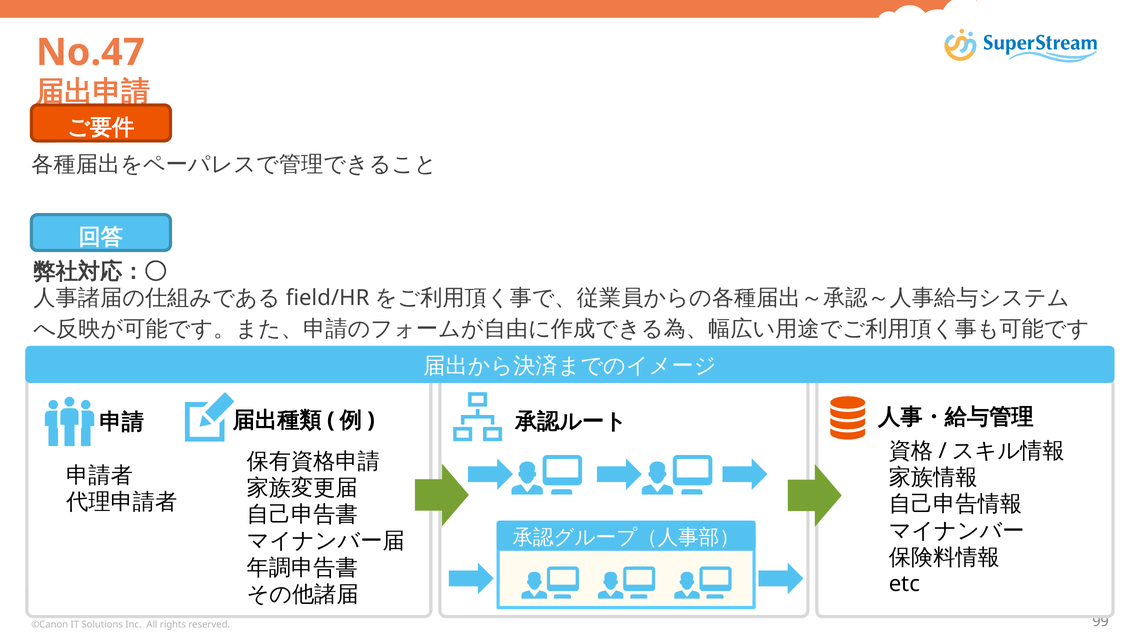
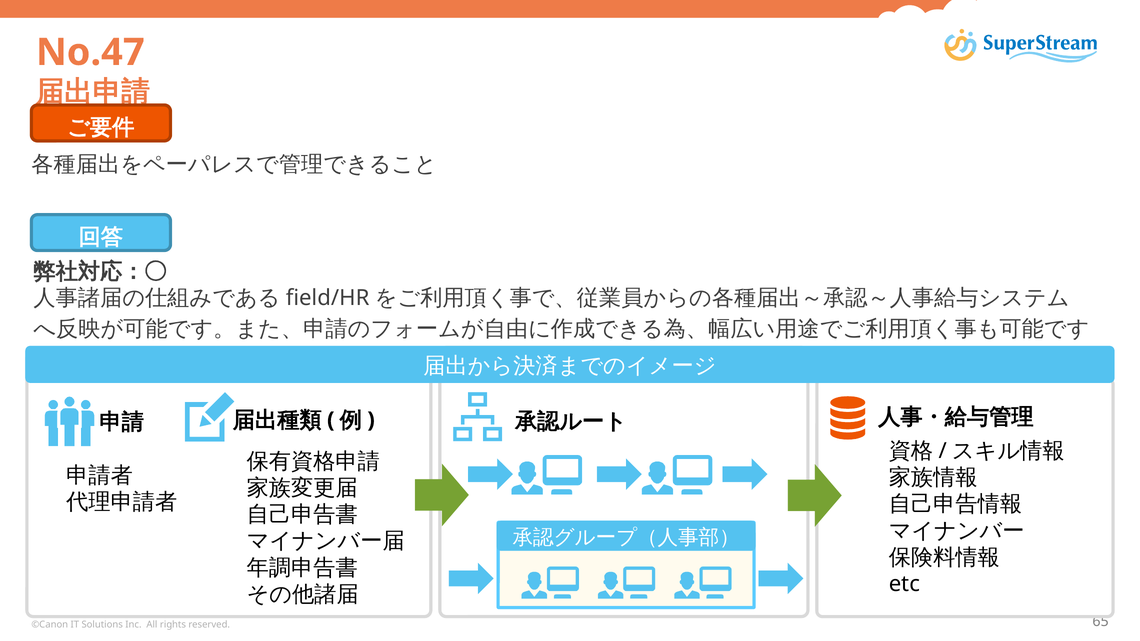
99: 99 -> 65 (1101, 622)
